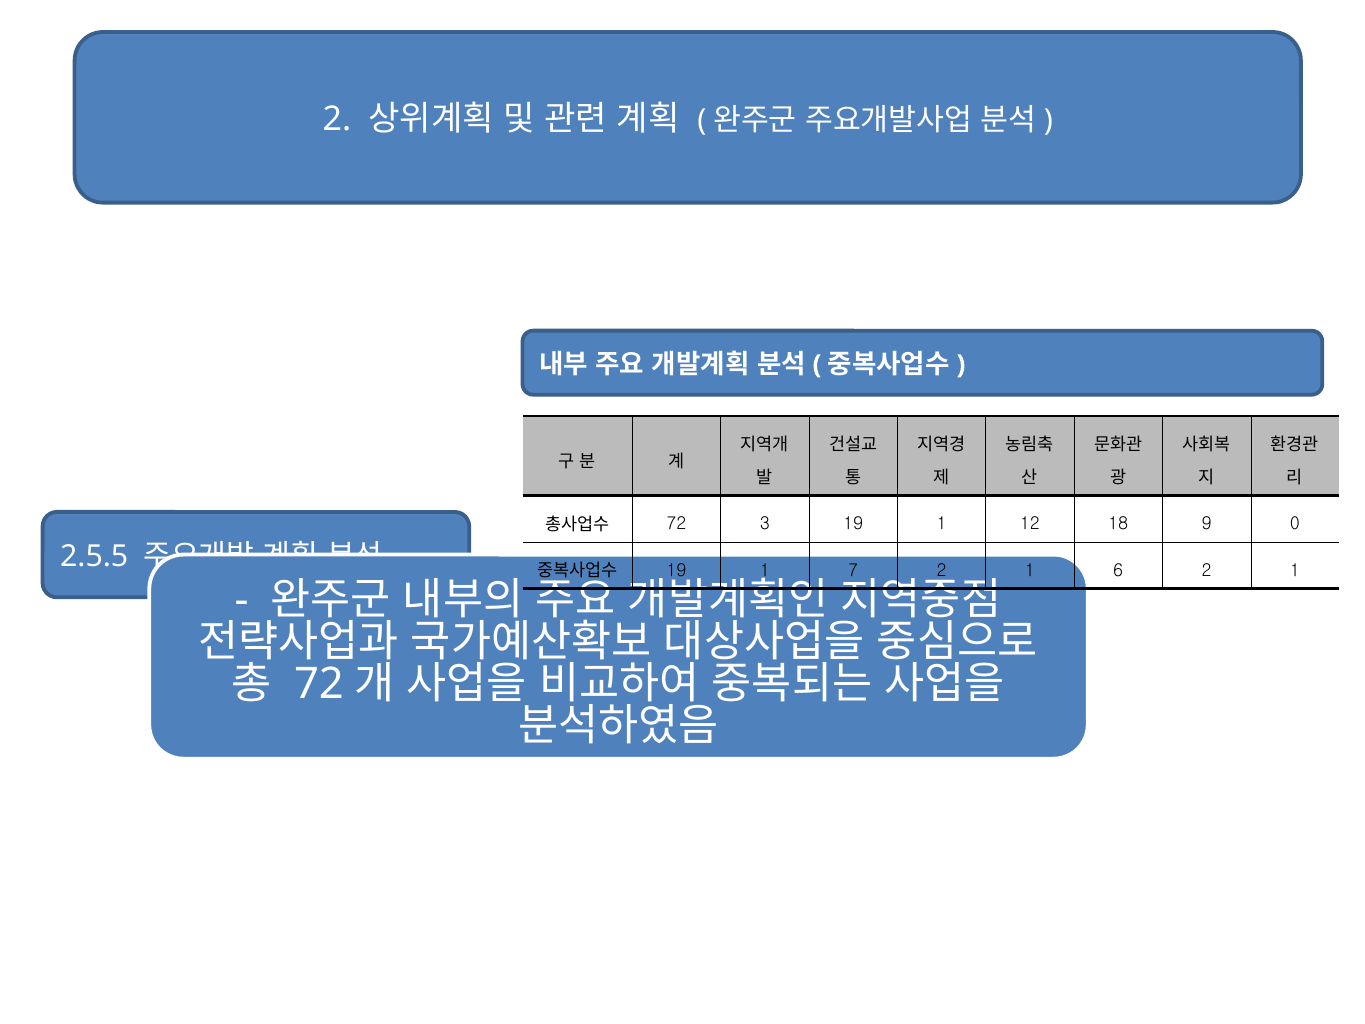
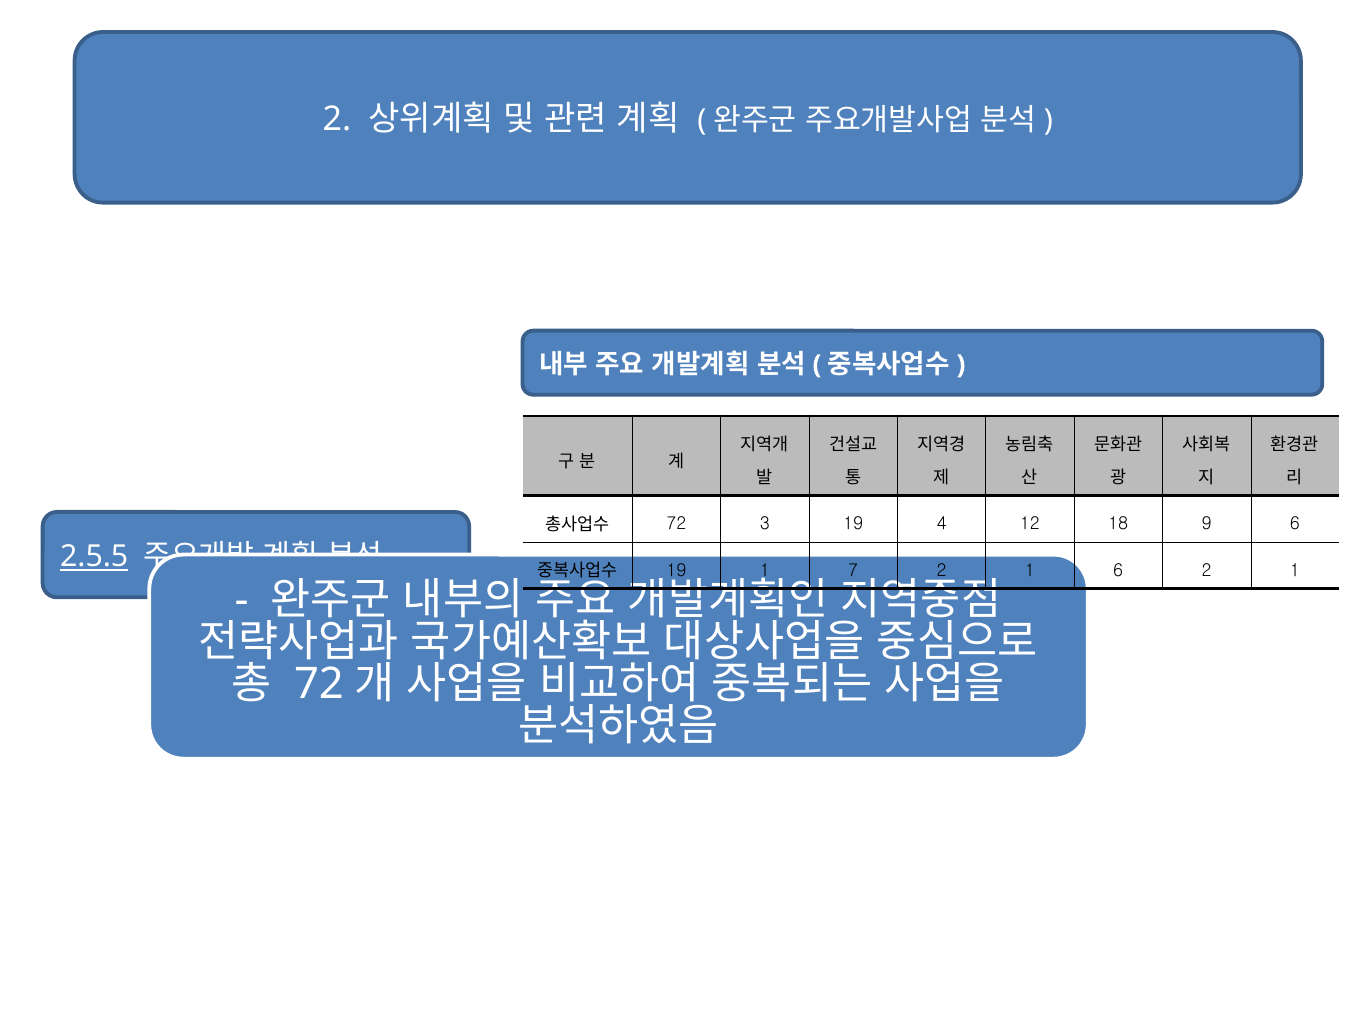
3 19 1: 1 -> 4 (942, 524)
9 0: 0 -> 6 (1295, 524)
2.5.5 underline: none -> present (94, 557)
